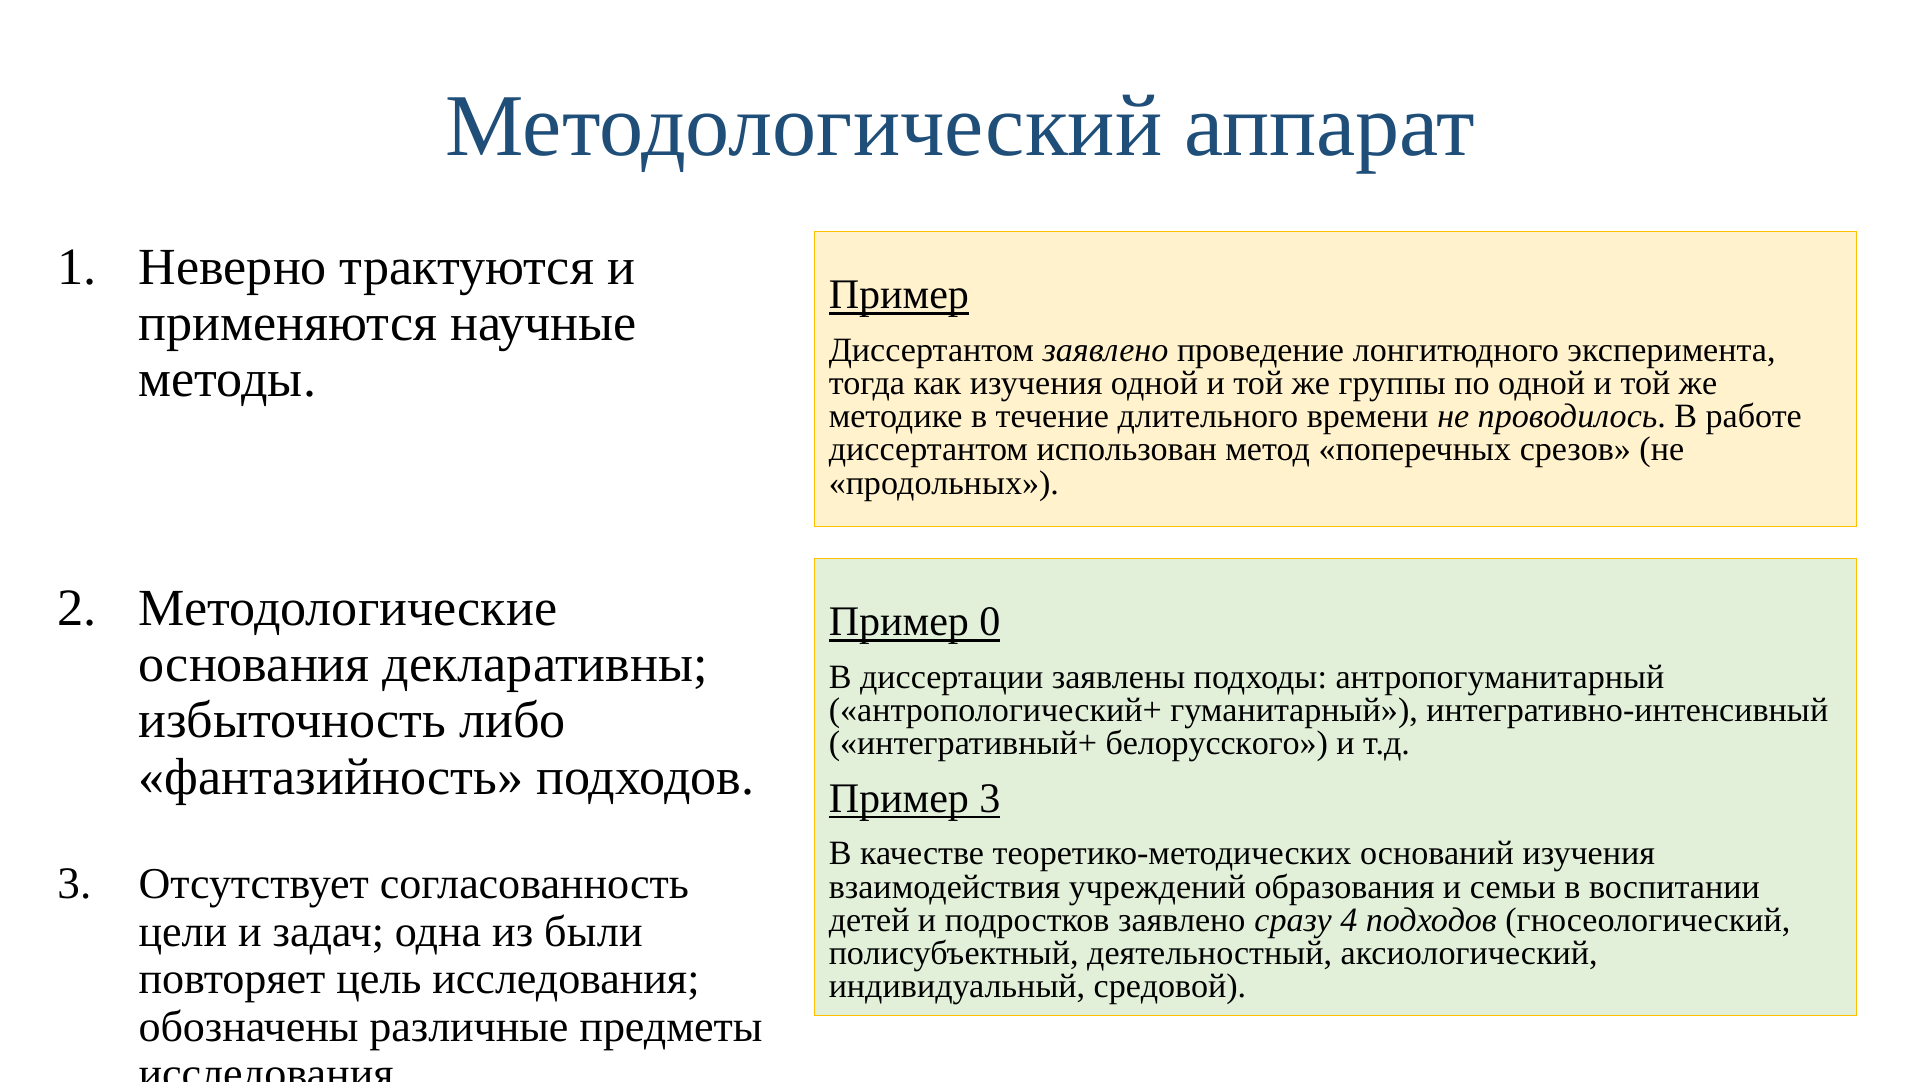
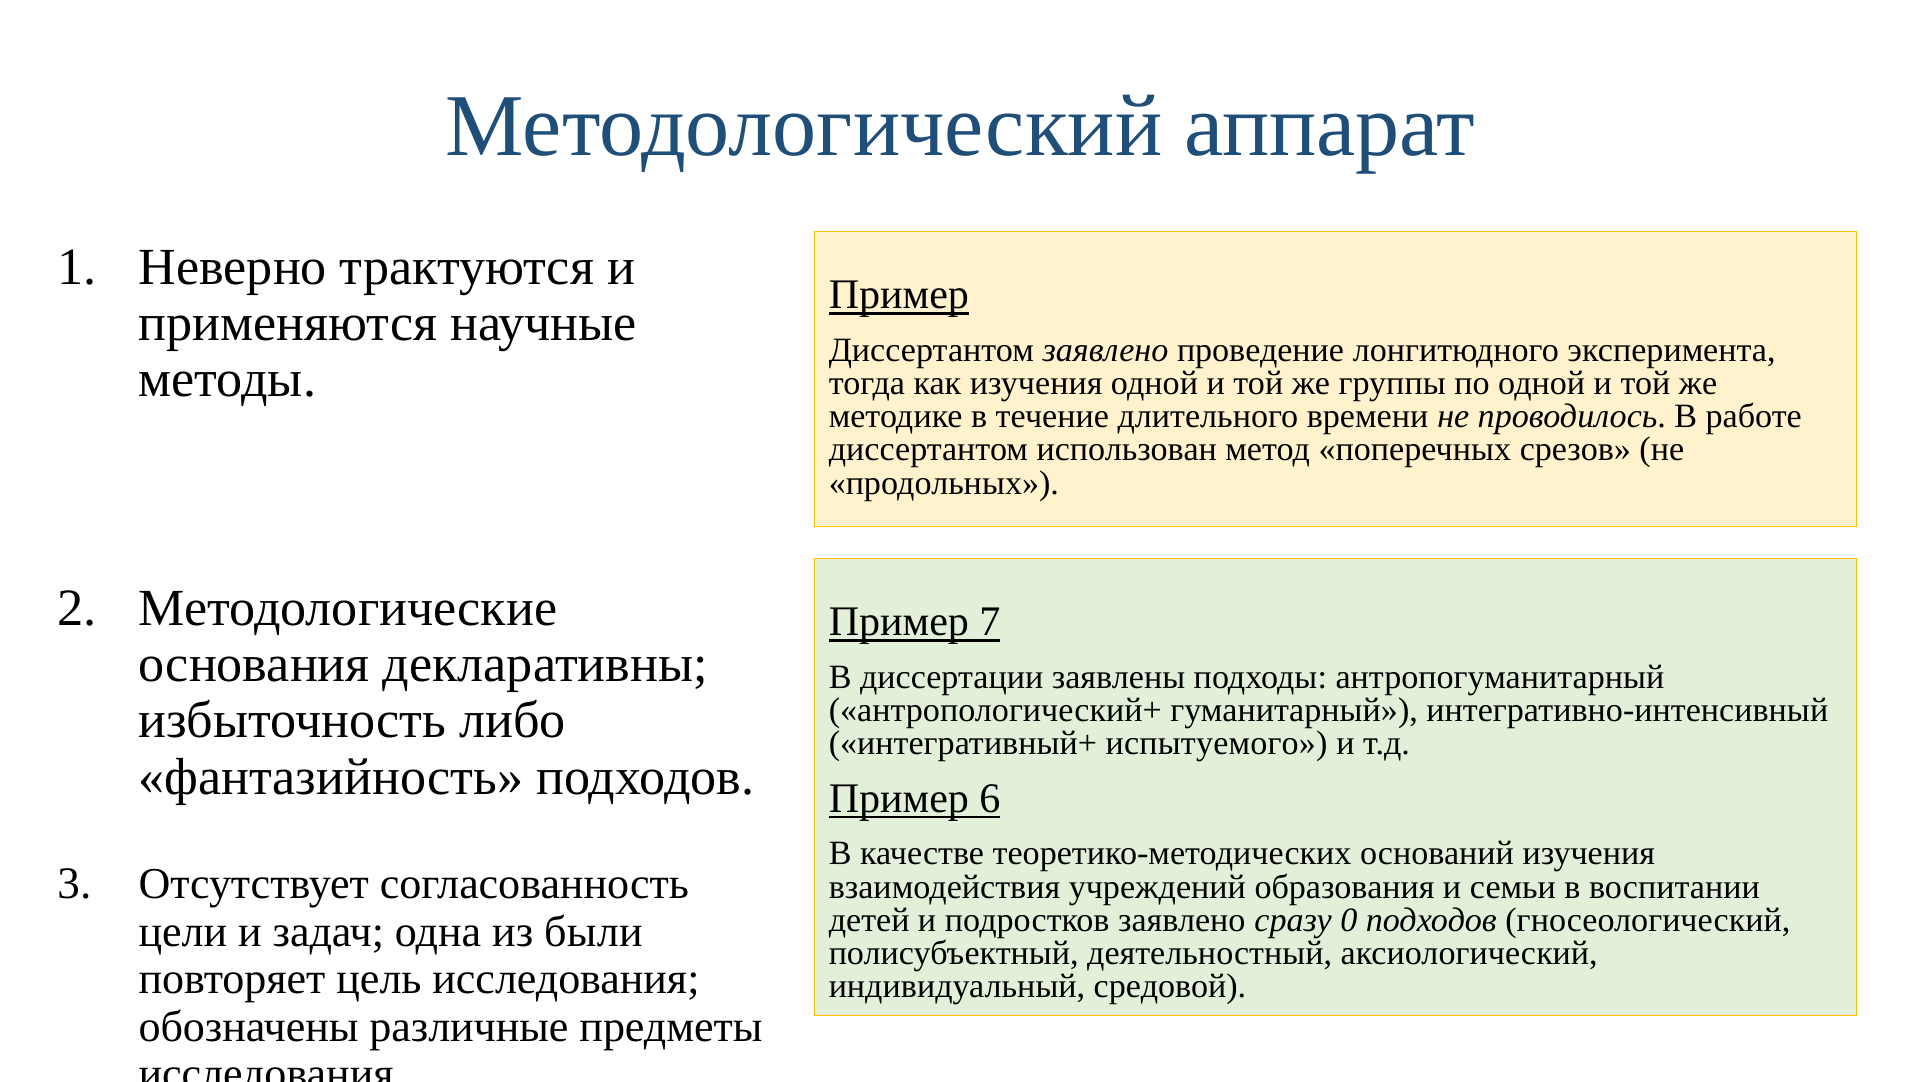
0: 0 -> 7 (990, 622)
белорусского: белорусского -> испытуемого (1217, 744)
Пример 3: 3 -> 6 (990, 798)
4: 4 -> 0 (1349, 920)
